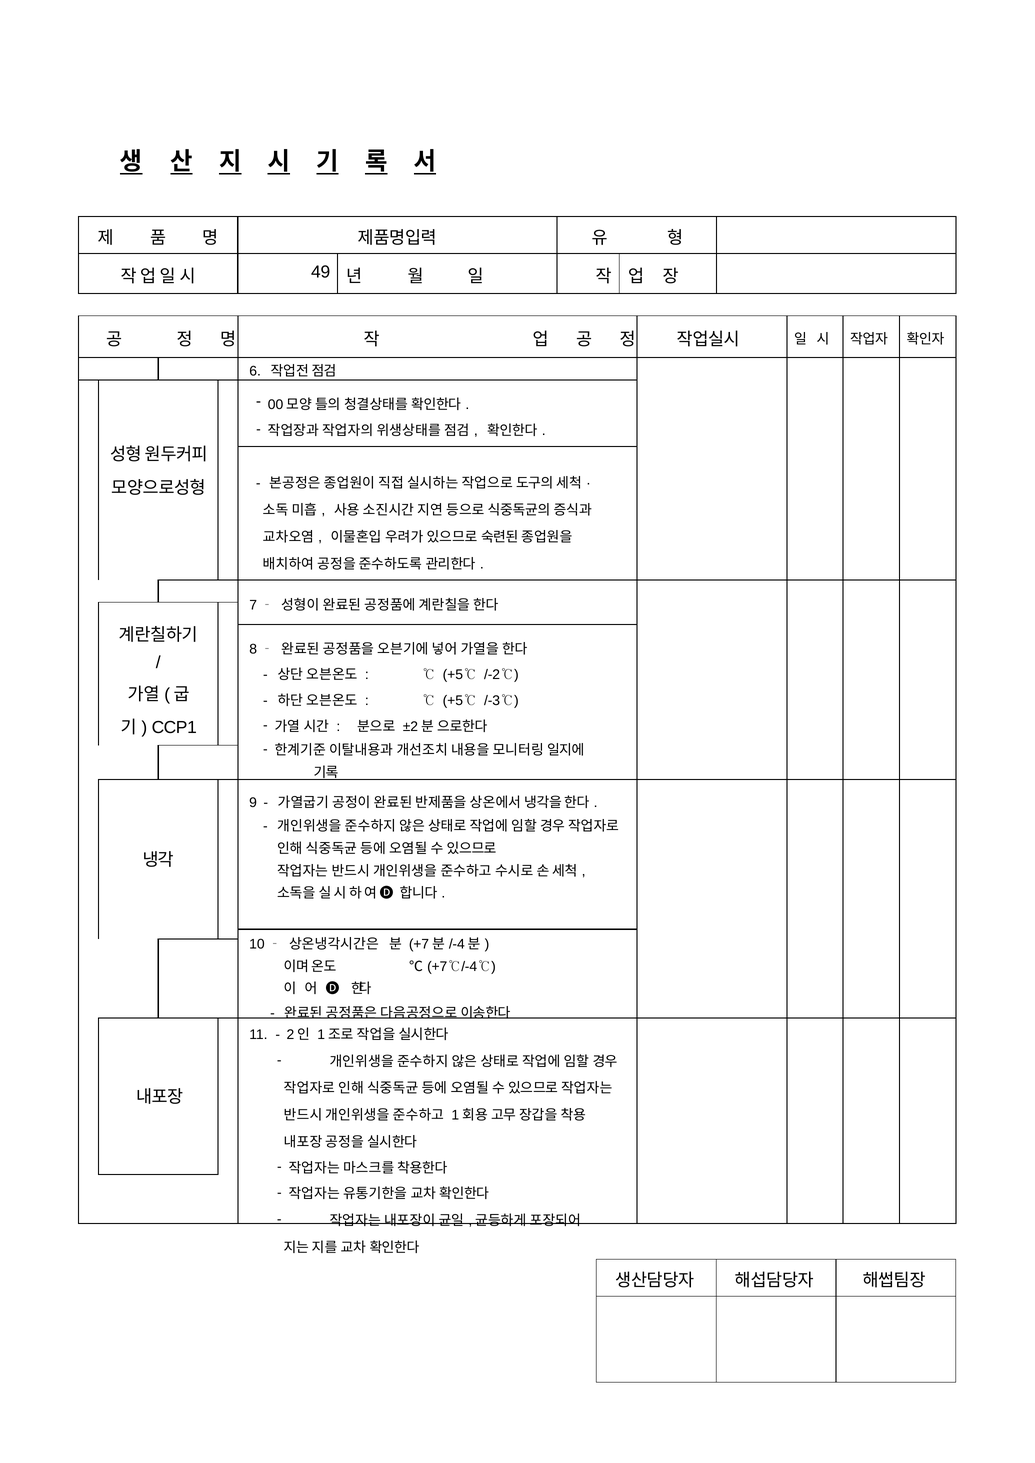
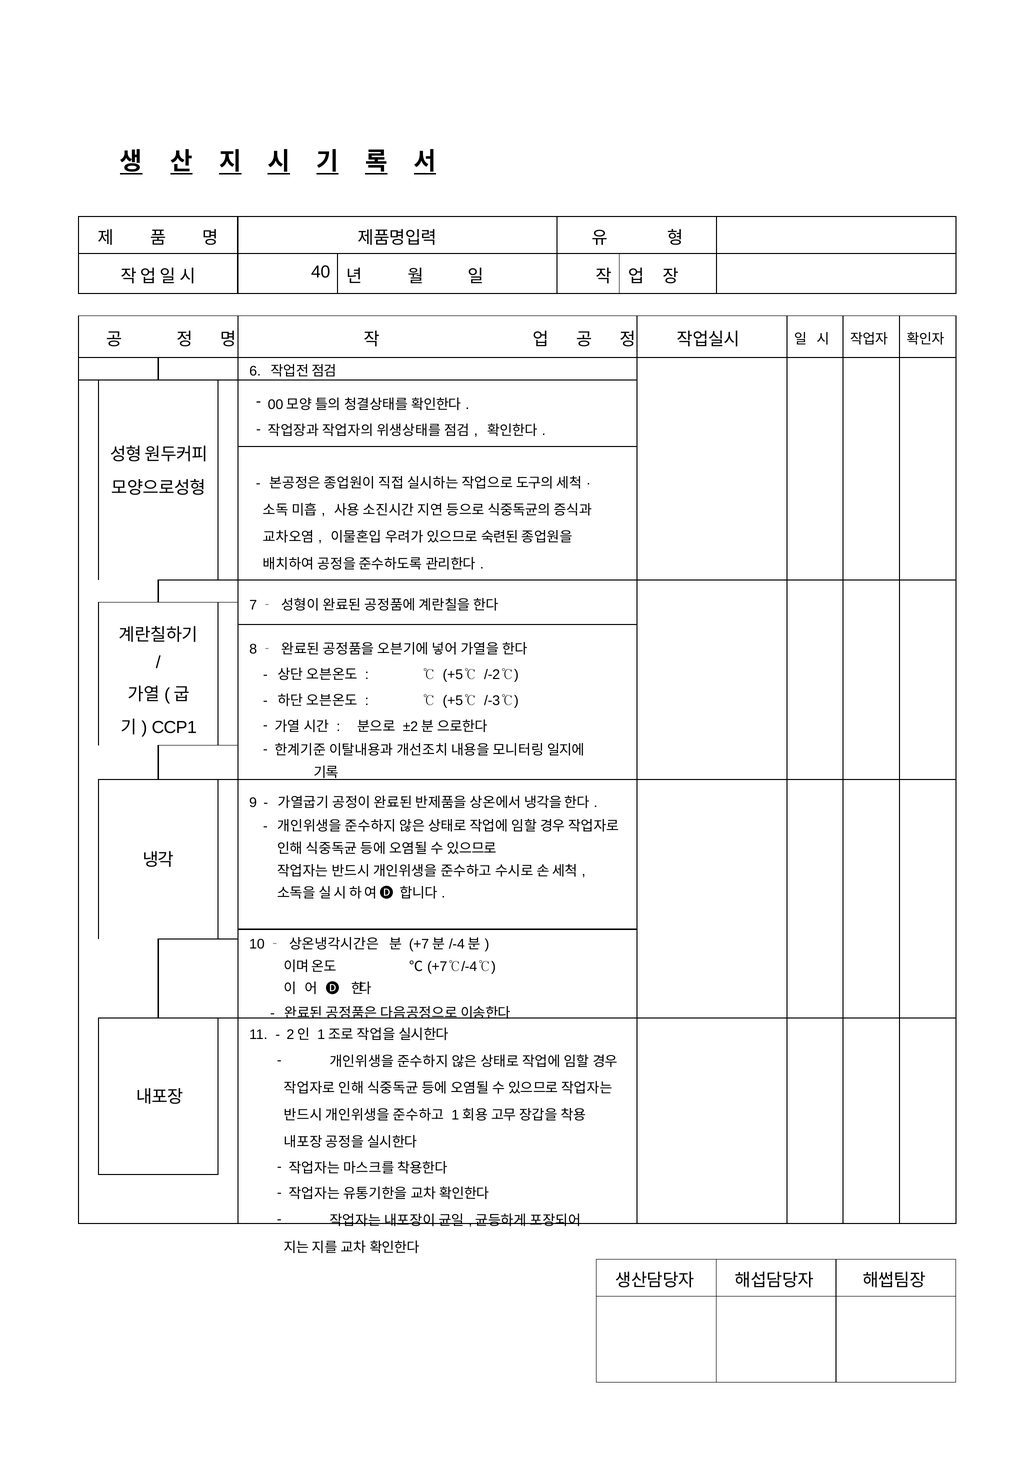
49: 49 -> 40 (321, 272)
